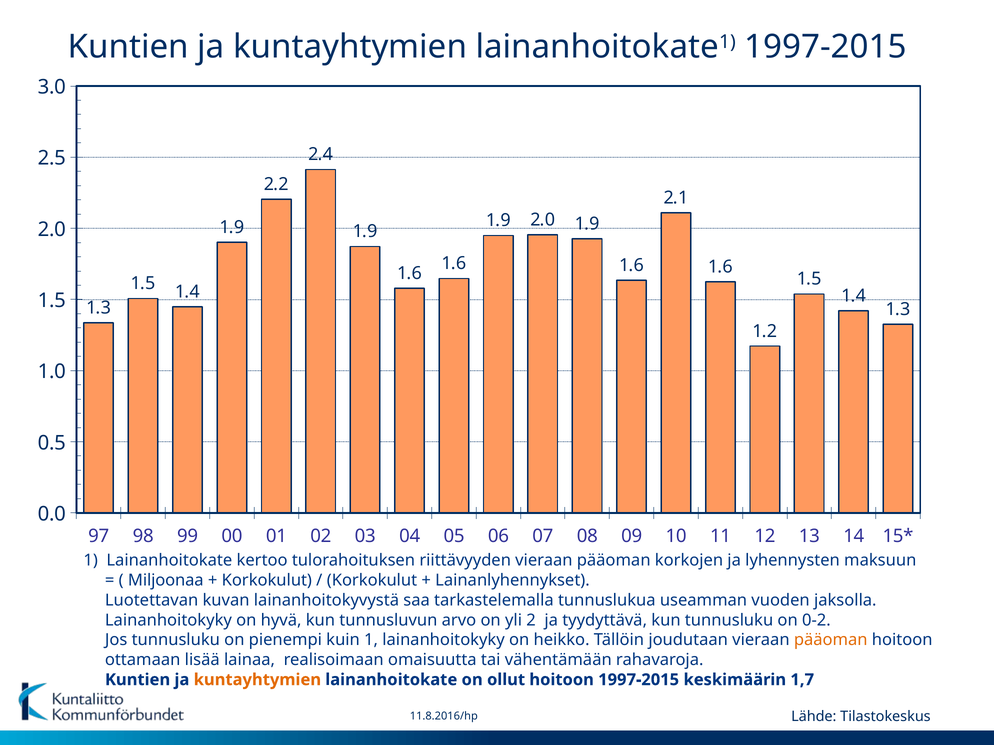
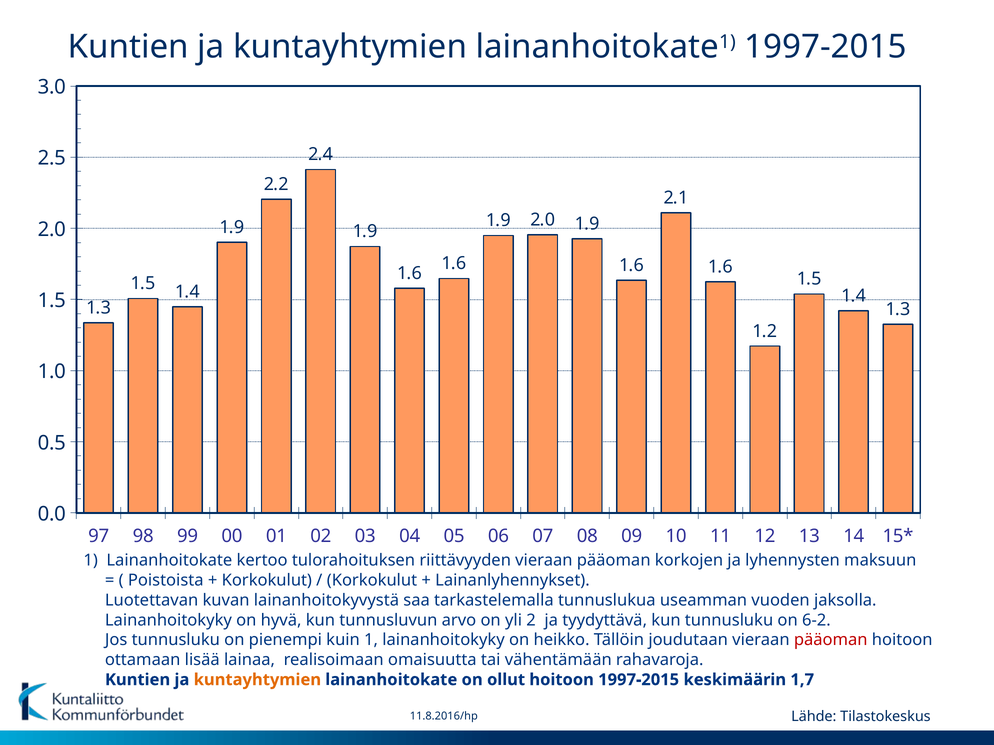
Miljoonaa: Miljoonaa -> Poistoista (166, 581)
0-2: 0-2 -> 6-2 (816, 621)
pääoman colour: orange -> red (831, 640)
